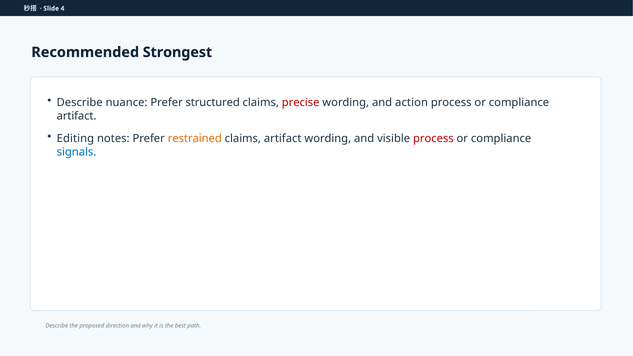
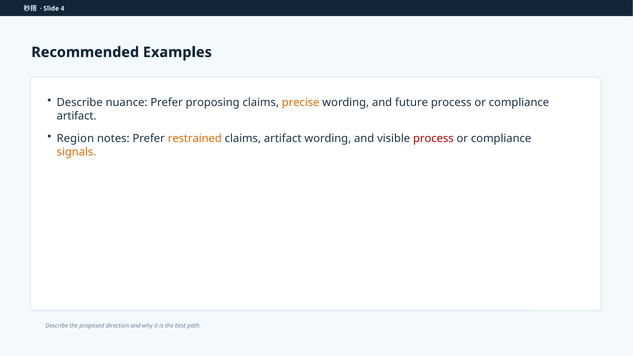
Strongest: Strongest -> Examples (177, 52)
structured: structured -> proposing (213, 102)
precise colour: red -> orange (301, 102)
action: action -> future (412, 102)
Editing: Editing -> Region (75, 139)
signals colour: blue -> orange (77, 152)
